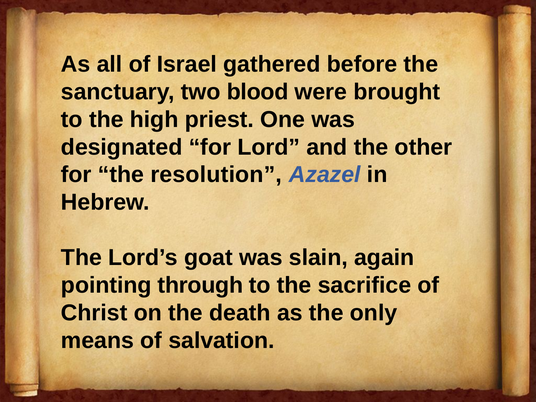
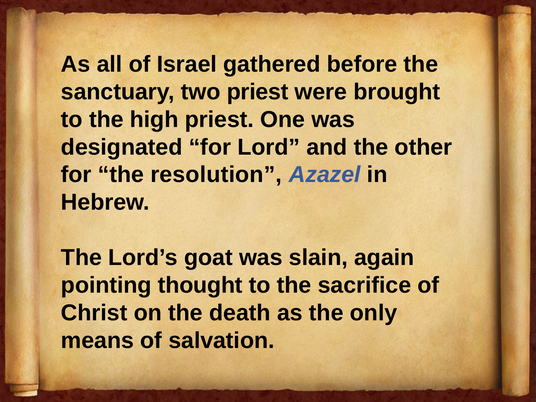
two blood: blood -> priest (258, 92)
through: through -> thought (200, 285)
